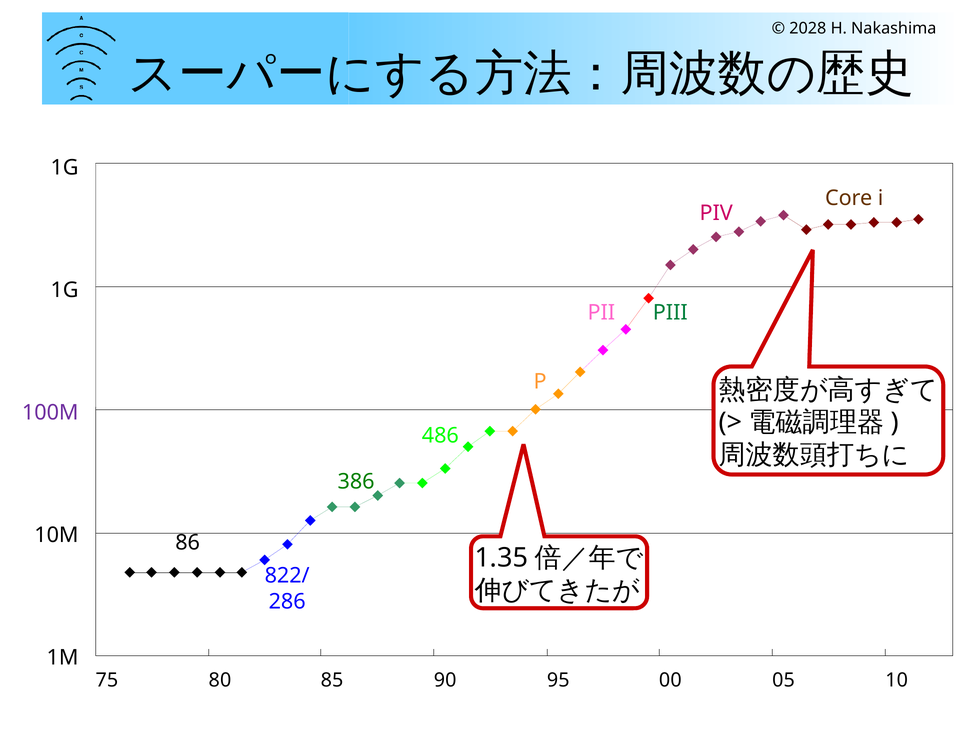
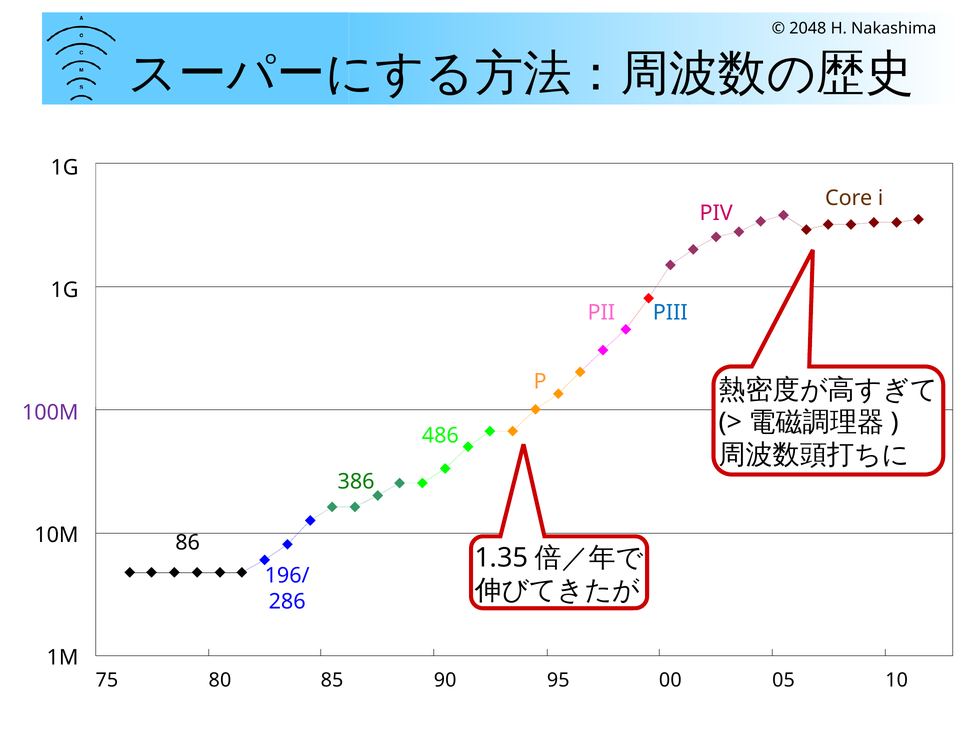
2028: 2028 -> 2048 (808, 28)
PIII colour: green -> blue (670, 313)
822/: 822/ -> 196/ (287, 576)
